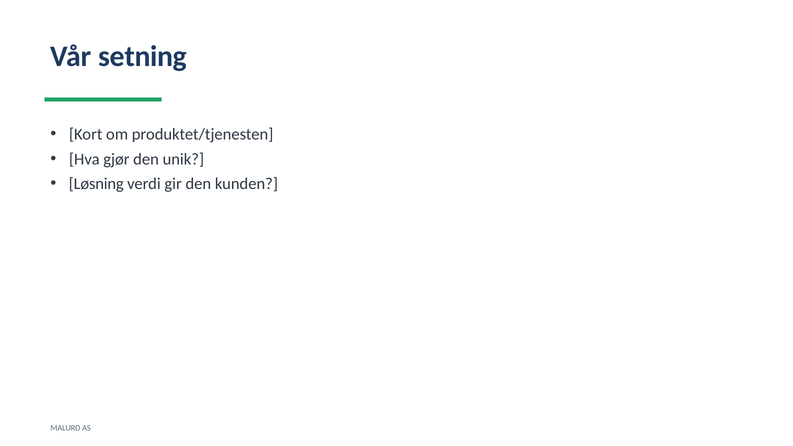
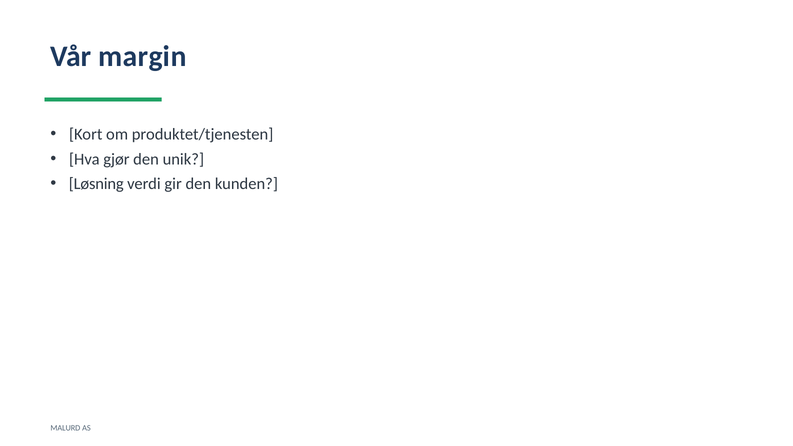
setning: setning -> margin (142, 57)
